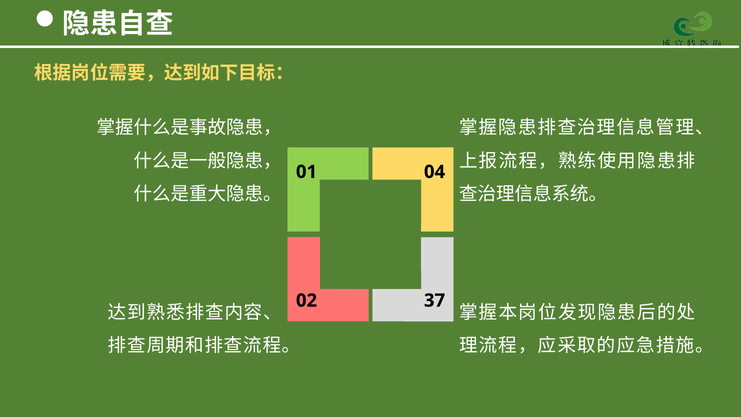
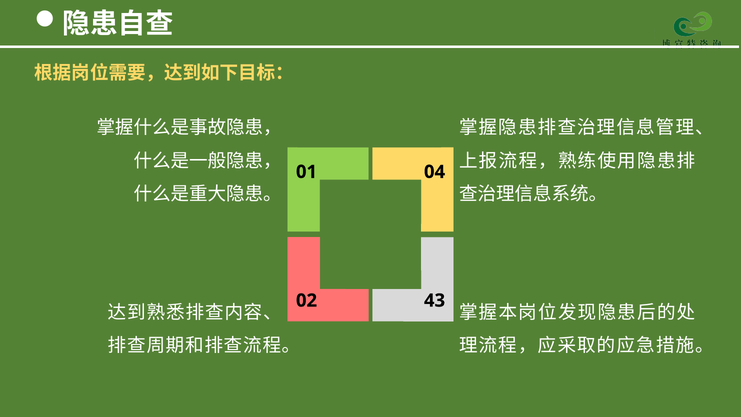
37: 37 -> 43 (435, 300)
